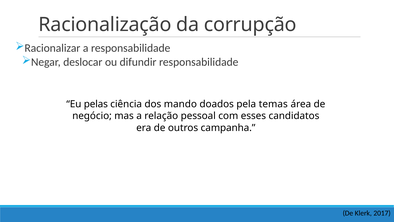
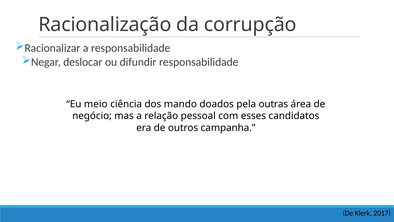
pelas: pelas -> meio (96, 104)
temas: temas -> outras (273, 104)
